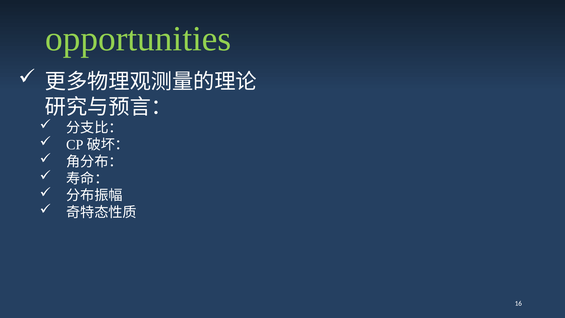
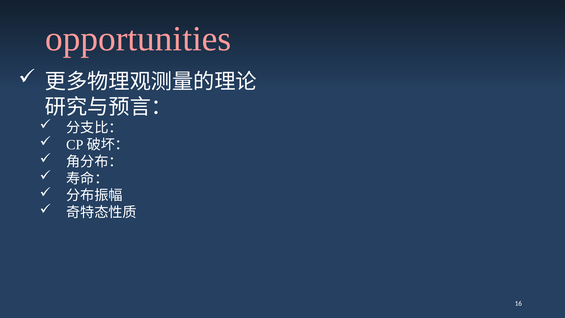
opportunities colour: light green -> pink (138, 39)
